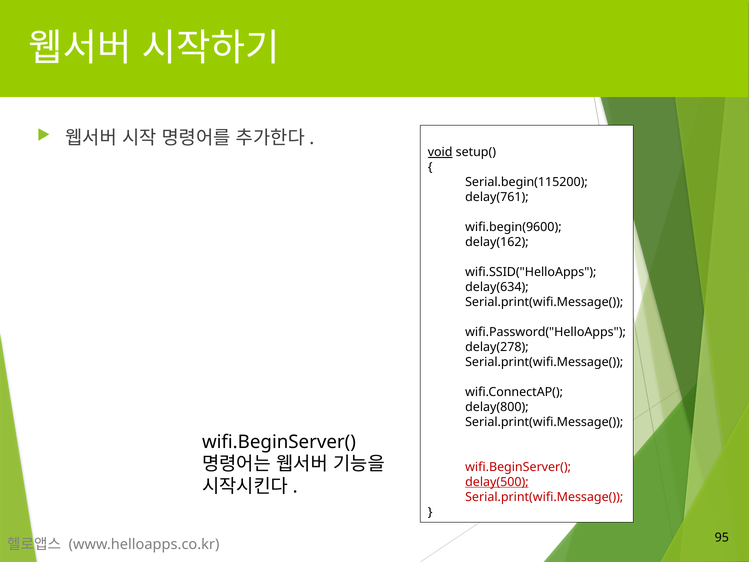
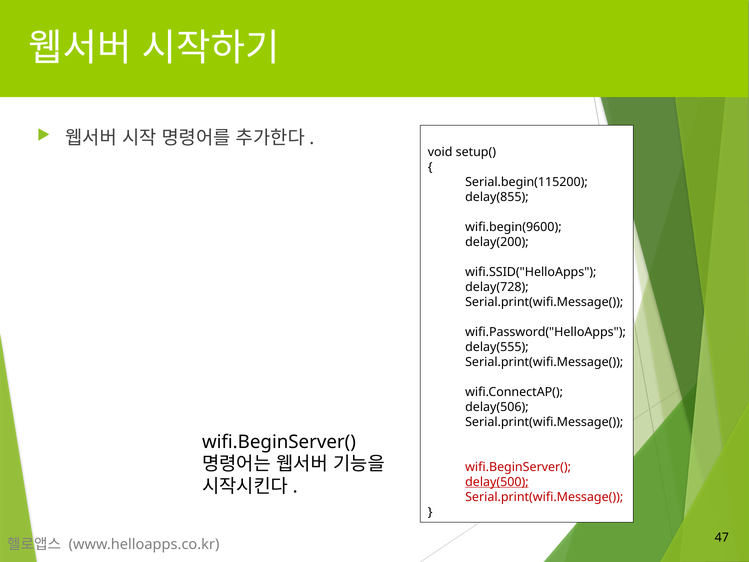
void underline: present -> none (440, 152)
delay(761: delay(761 -> delay(855 (497, 197)
delay(162: delay(162 -> delay(200 (497, 242)
delay(634: delay(634 -> delay(728 (497, 287)
delay(278: delay(278 -> delay(555 (497, 347)
delay(800: delay(800 -> delay(506 (497, 407)
95: 95 -> 47 (722, 537)
